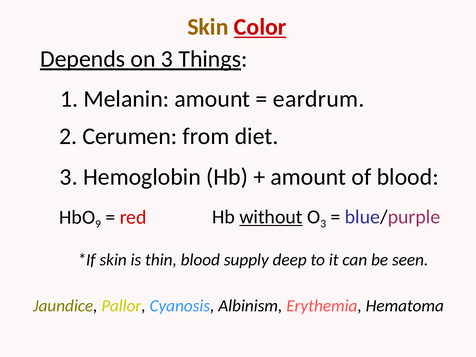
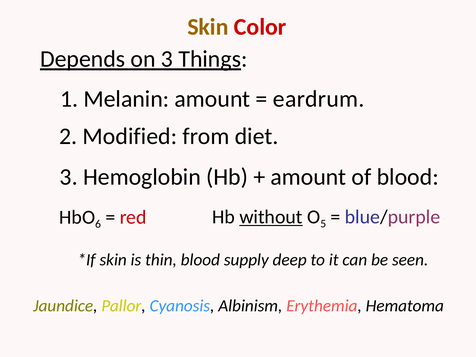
Color underline: present -> none (260, 27)
Cerumen: Cerumen -> Modified (130, 136)
3: 3 -> 5 (323, 224)
9: 9 -> 6 (98, 224)
